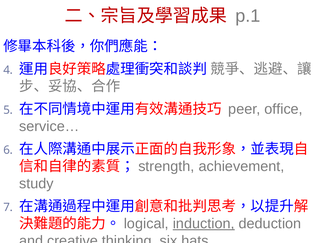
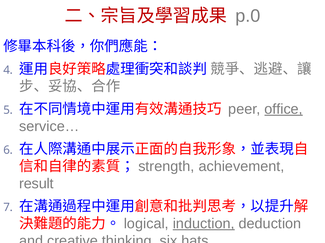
p.1: p.1 -> p.0 (248, 16)
office underline: none -> present (284, 109)
study: study -> result (36, 184)
